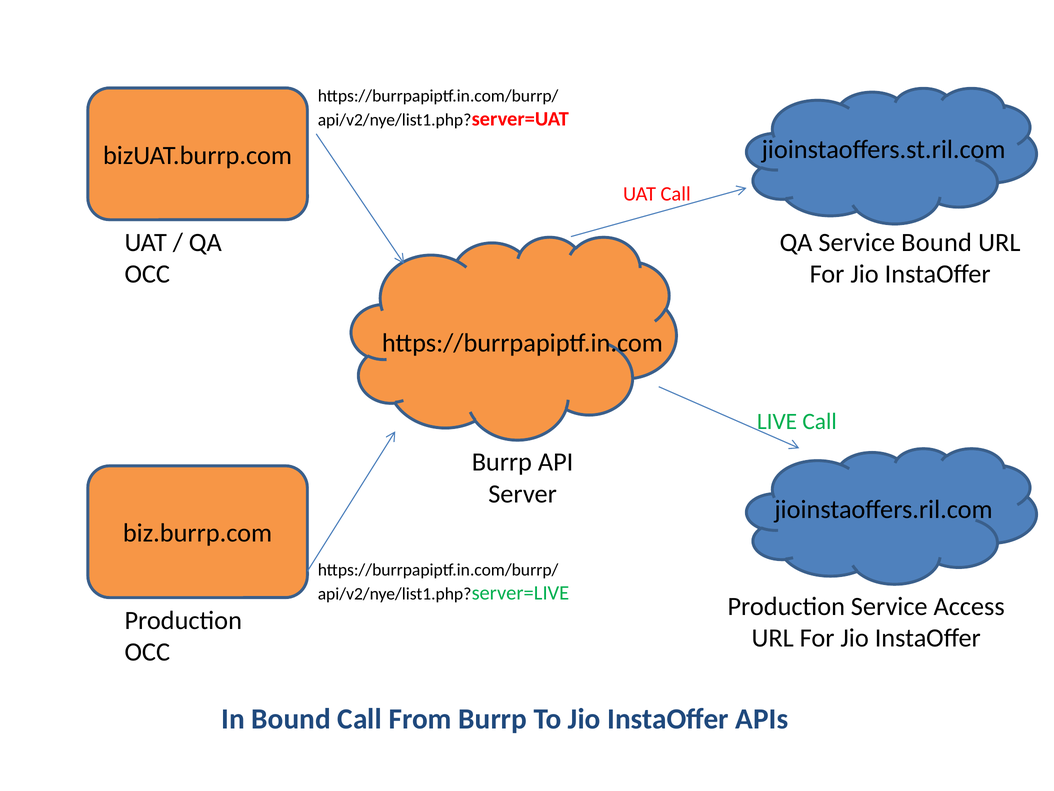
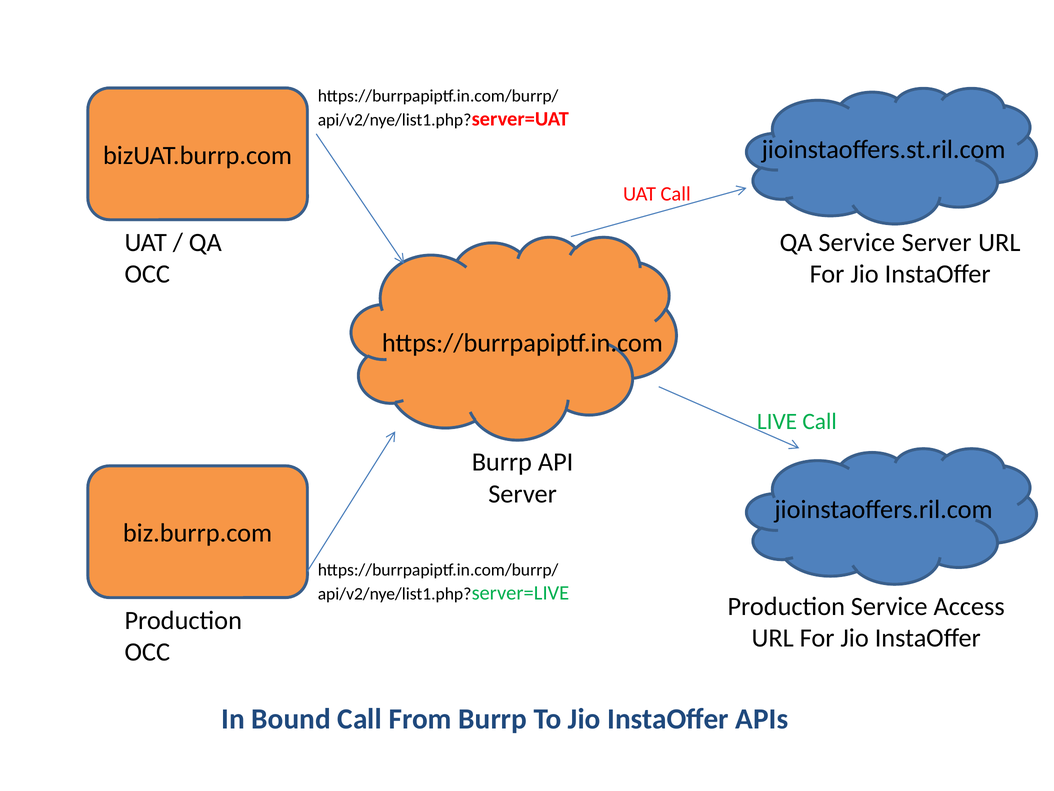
Service Bound: Bound -> Server (937, 242)
